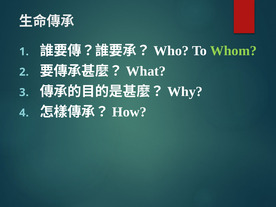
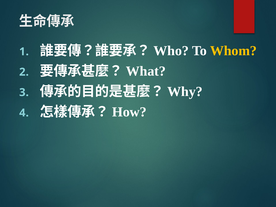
Whom colour: light green -> yellow (233, 51)
